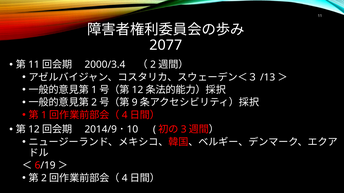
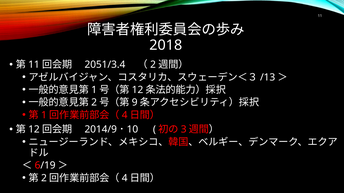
2077: 2077 -> 2018 (166, 45)
2000/3.4: 2000/3.4 -> 2051/3.4 (105, 65)
